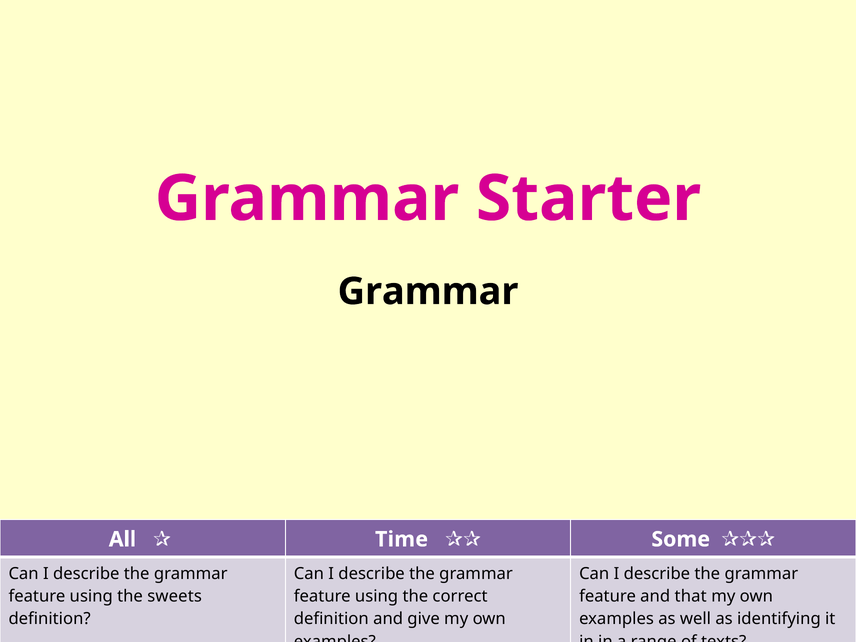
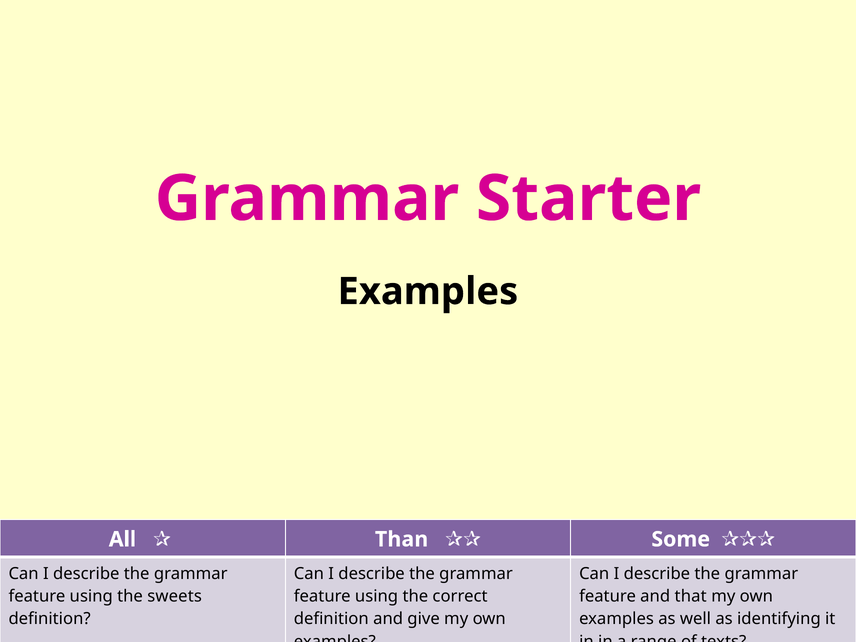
Grammar: Grammar -> Examples (428, 292)
Time: Time -> Than (402, 539)
